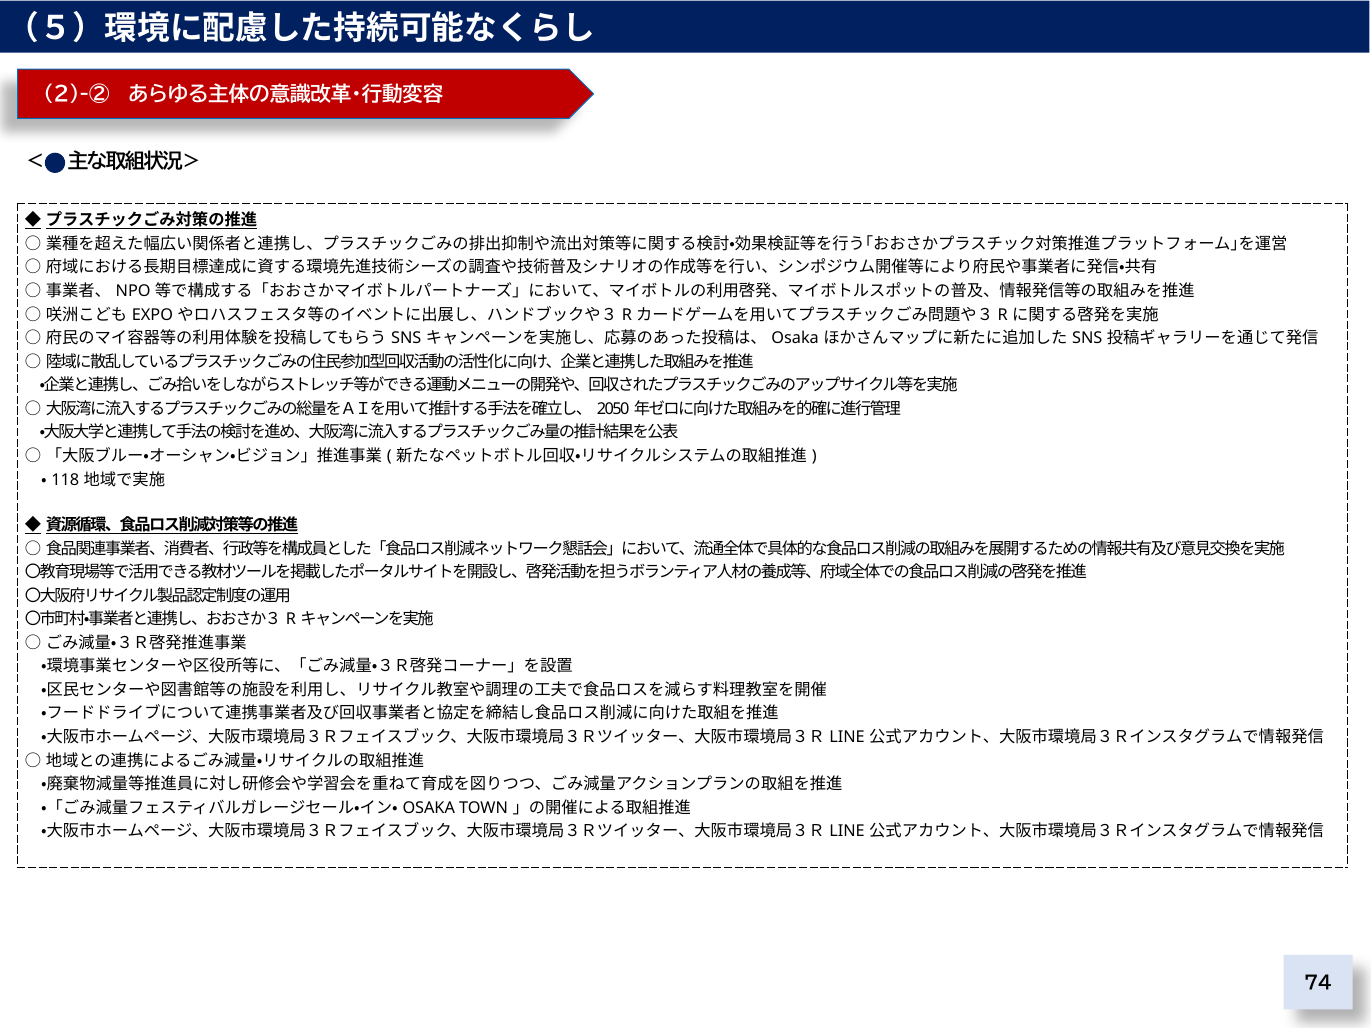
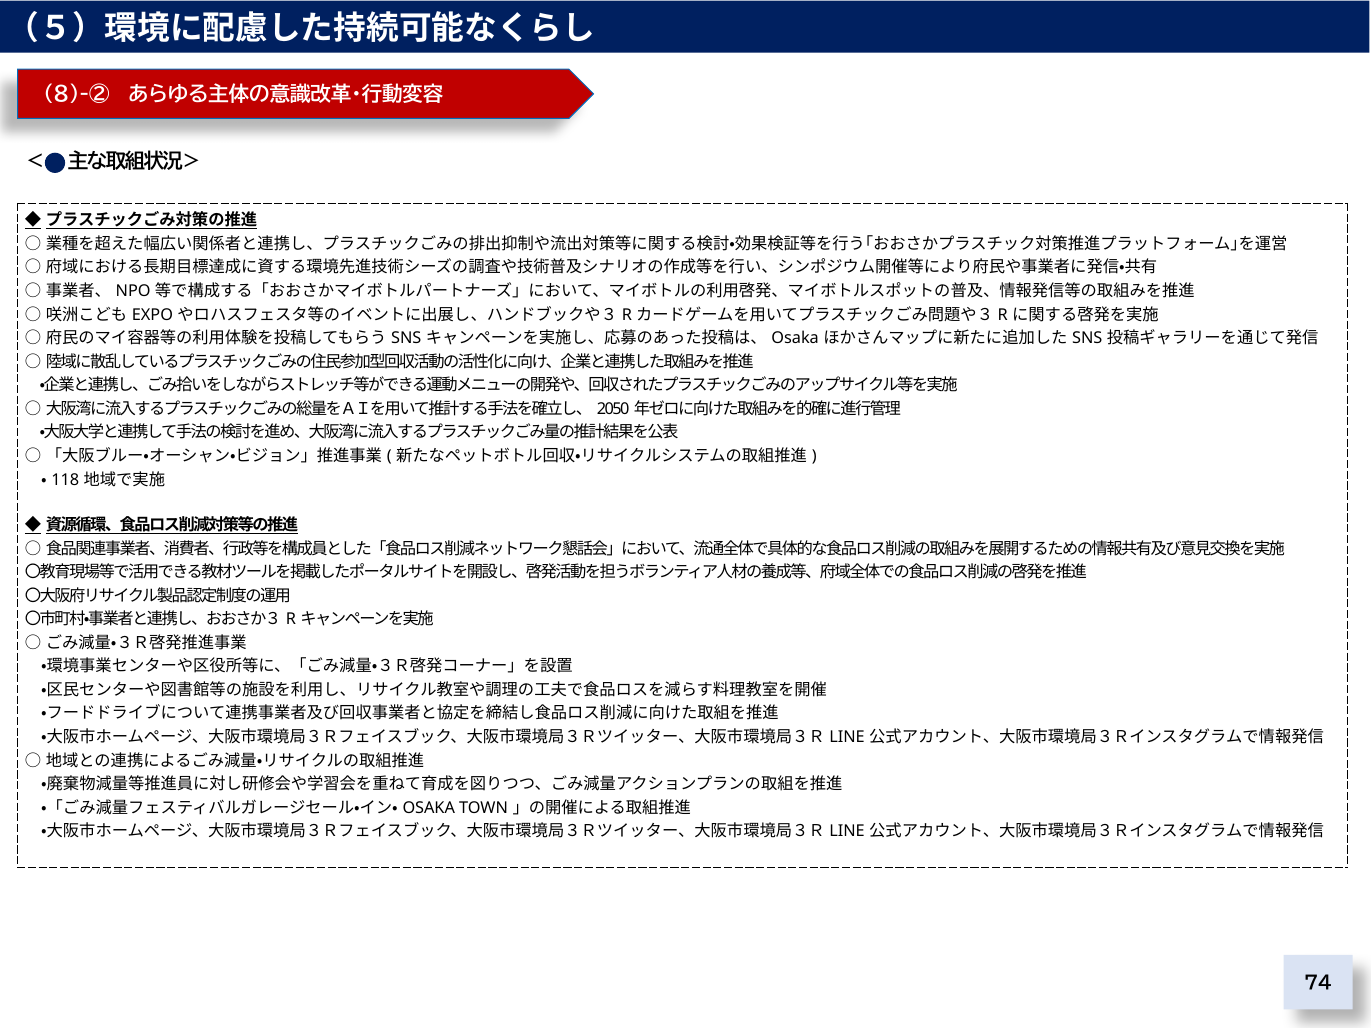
2)-②: 2)-② -> 8)-② (76, 95)
